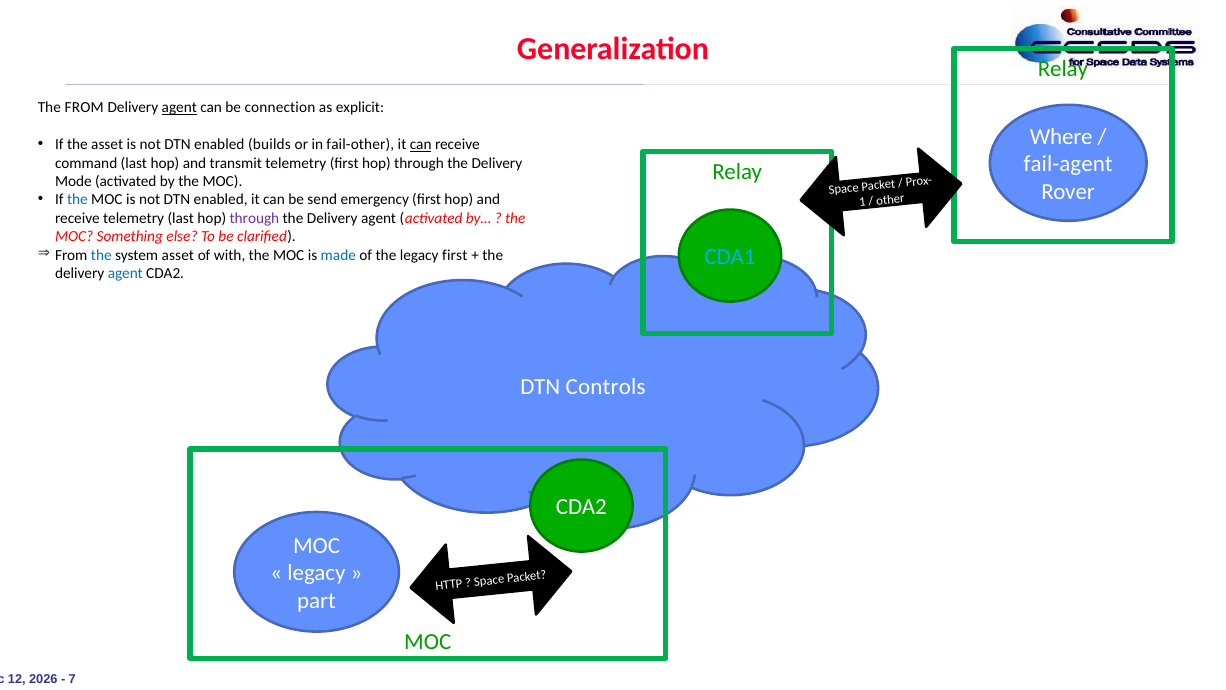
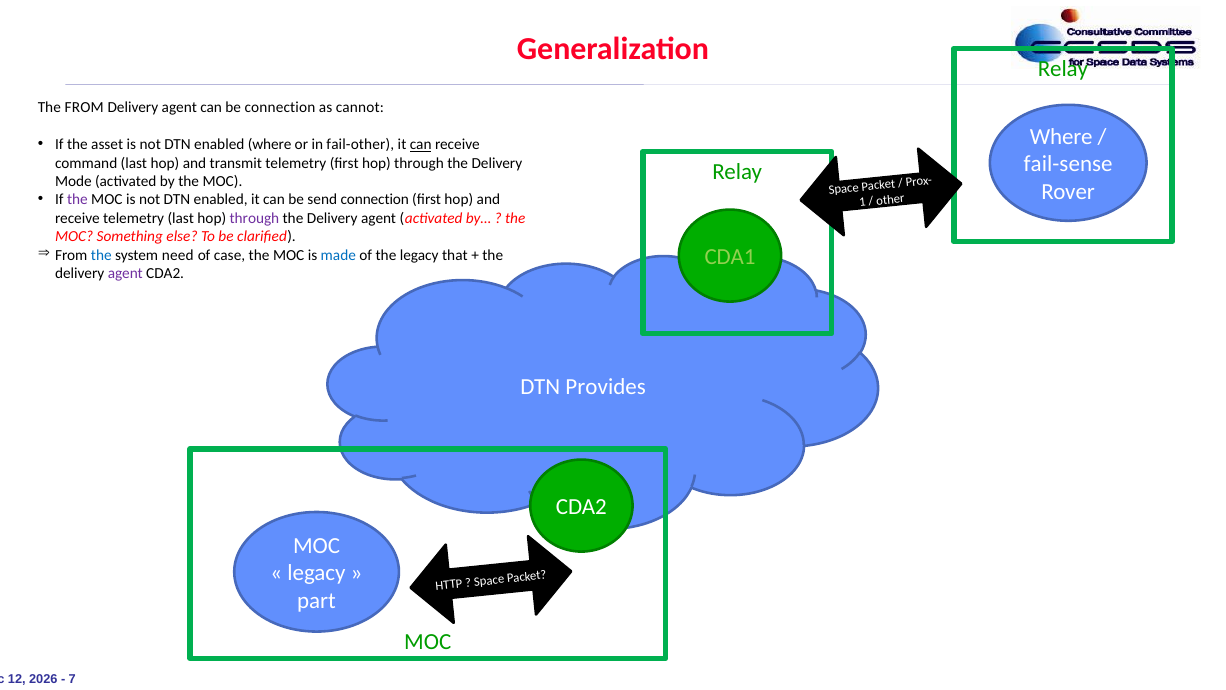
agent underline: present -> none (179, 108)
explicit: explicit -> cannot (360, 108)
enabled builds: builds -> where (270, 144)
fail-agent: fail-agent -> fail-sense (1068, 164)
the colour: blue -> purple (77, 200)
send emergency: emergency -> connection (375, 200)
system asset: asset -> need (178, 255)
with: with -> case (230, 255)
legacy first: first -> that (455, 255)
CDA1 colour: light blue -> light green (730, 257)
agent colour: blue -> purple (125, 273)
Controls: Controls -> Provides (606, 387)
